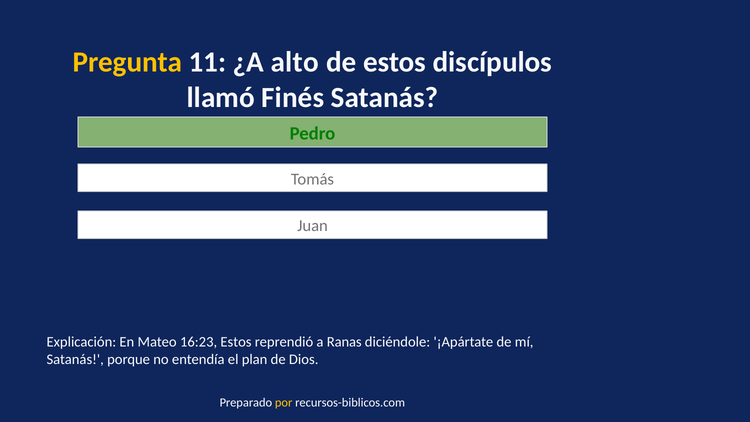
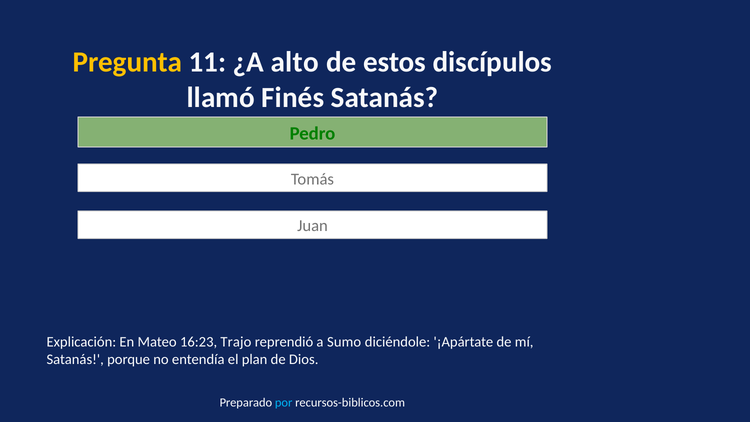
16:23 Estos: Estos -> Trajo (236, 342)
Ranas: Ranas -> Sumo (344, 342)
por colour: yellow -> light blue (284, 403)
